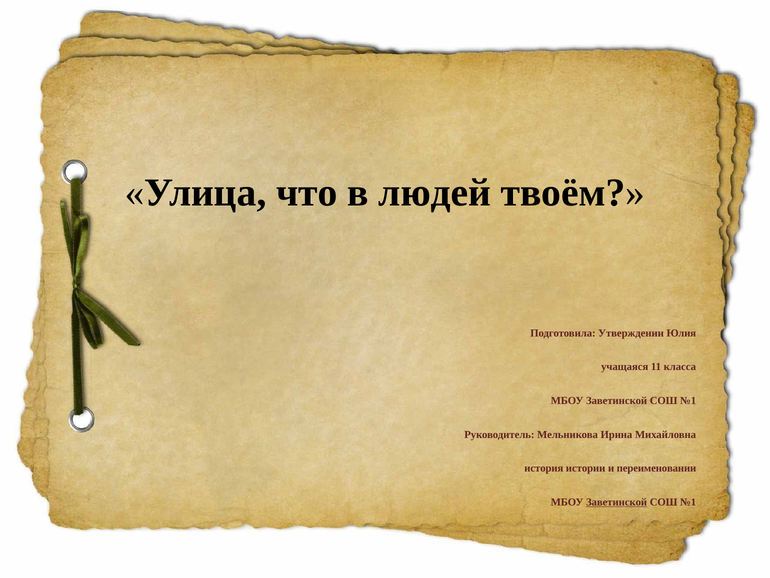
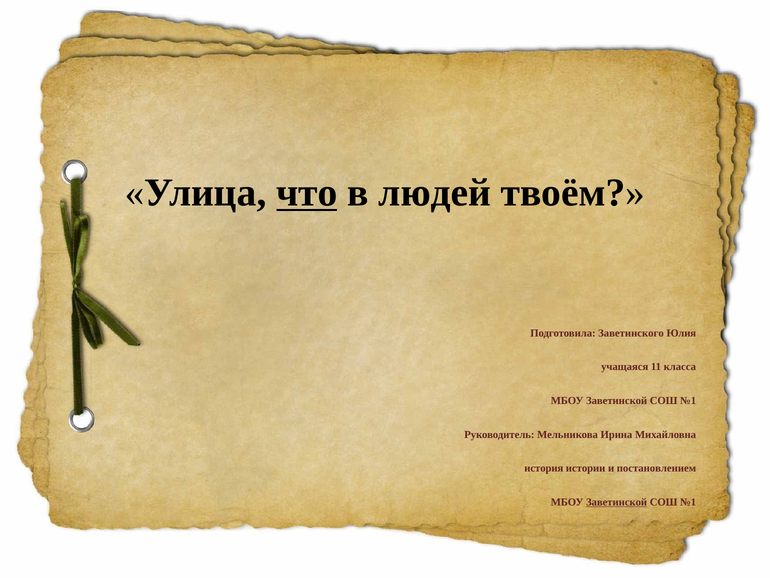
что underline: none -> present (307, 193)
Утверждении: Утверждении -> Заветинского (631, 333)
переименовании: переименовании -> постановлением (656, 468)
